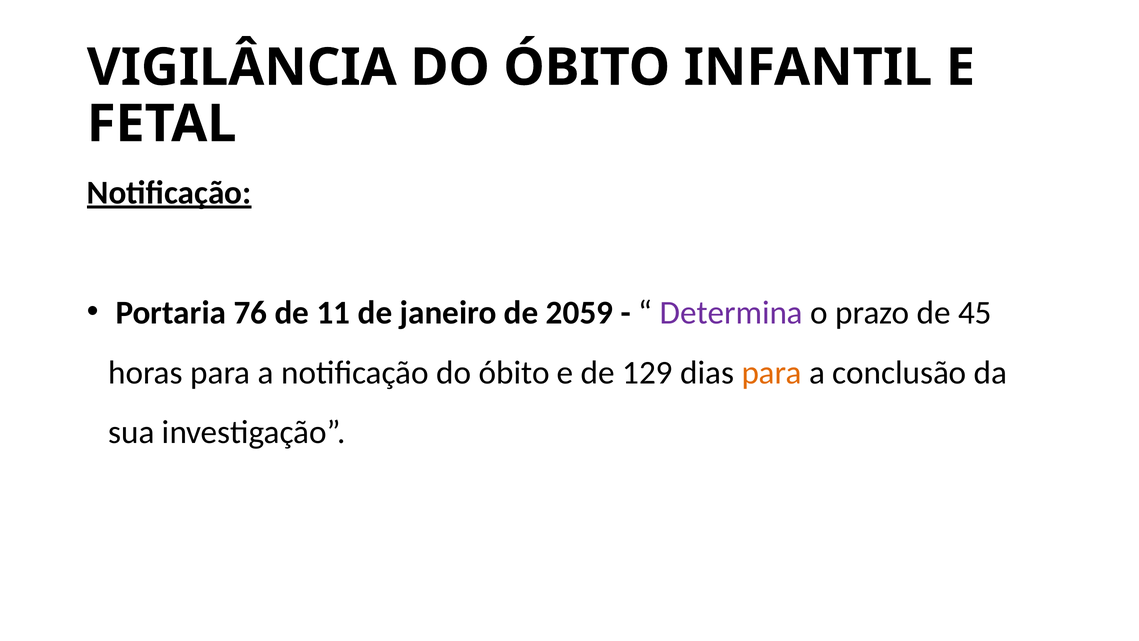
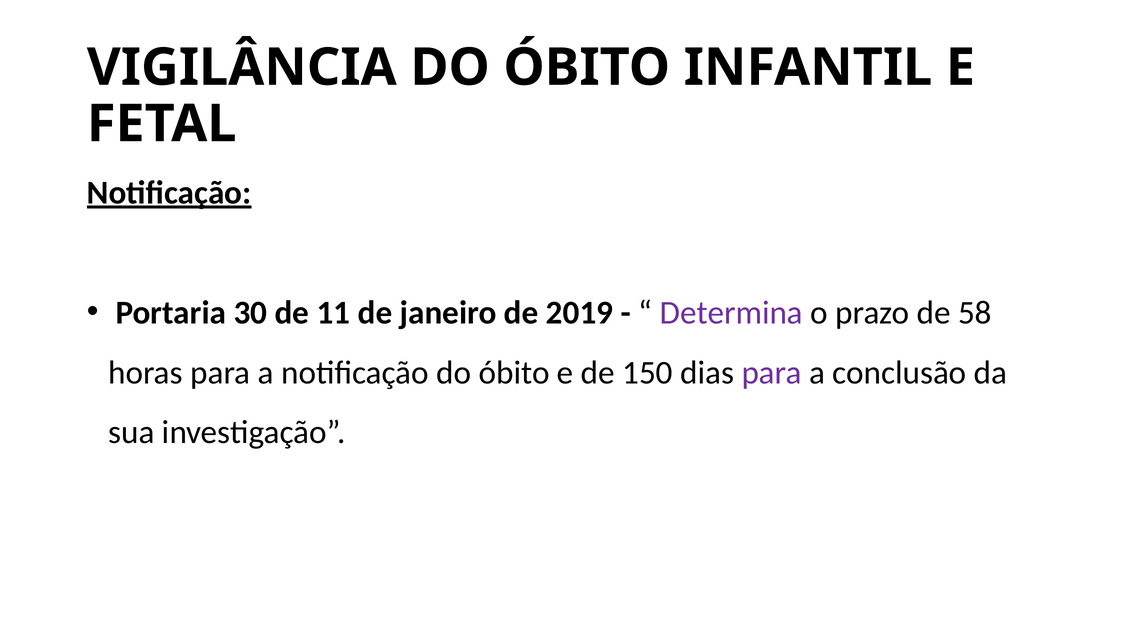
76: 76 -> 30 (250, 313)
2059: 2059 -> 2019 (580, 313)
45: 45 -> 58 (975, 313)
129: 129 -> 150 (648, 372)
para colour: orange -> purple (772, 372)
